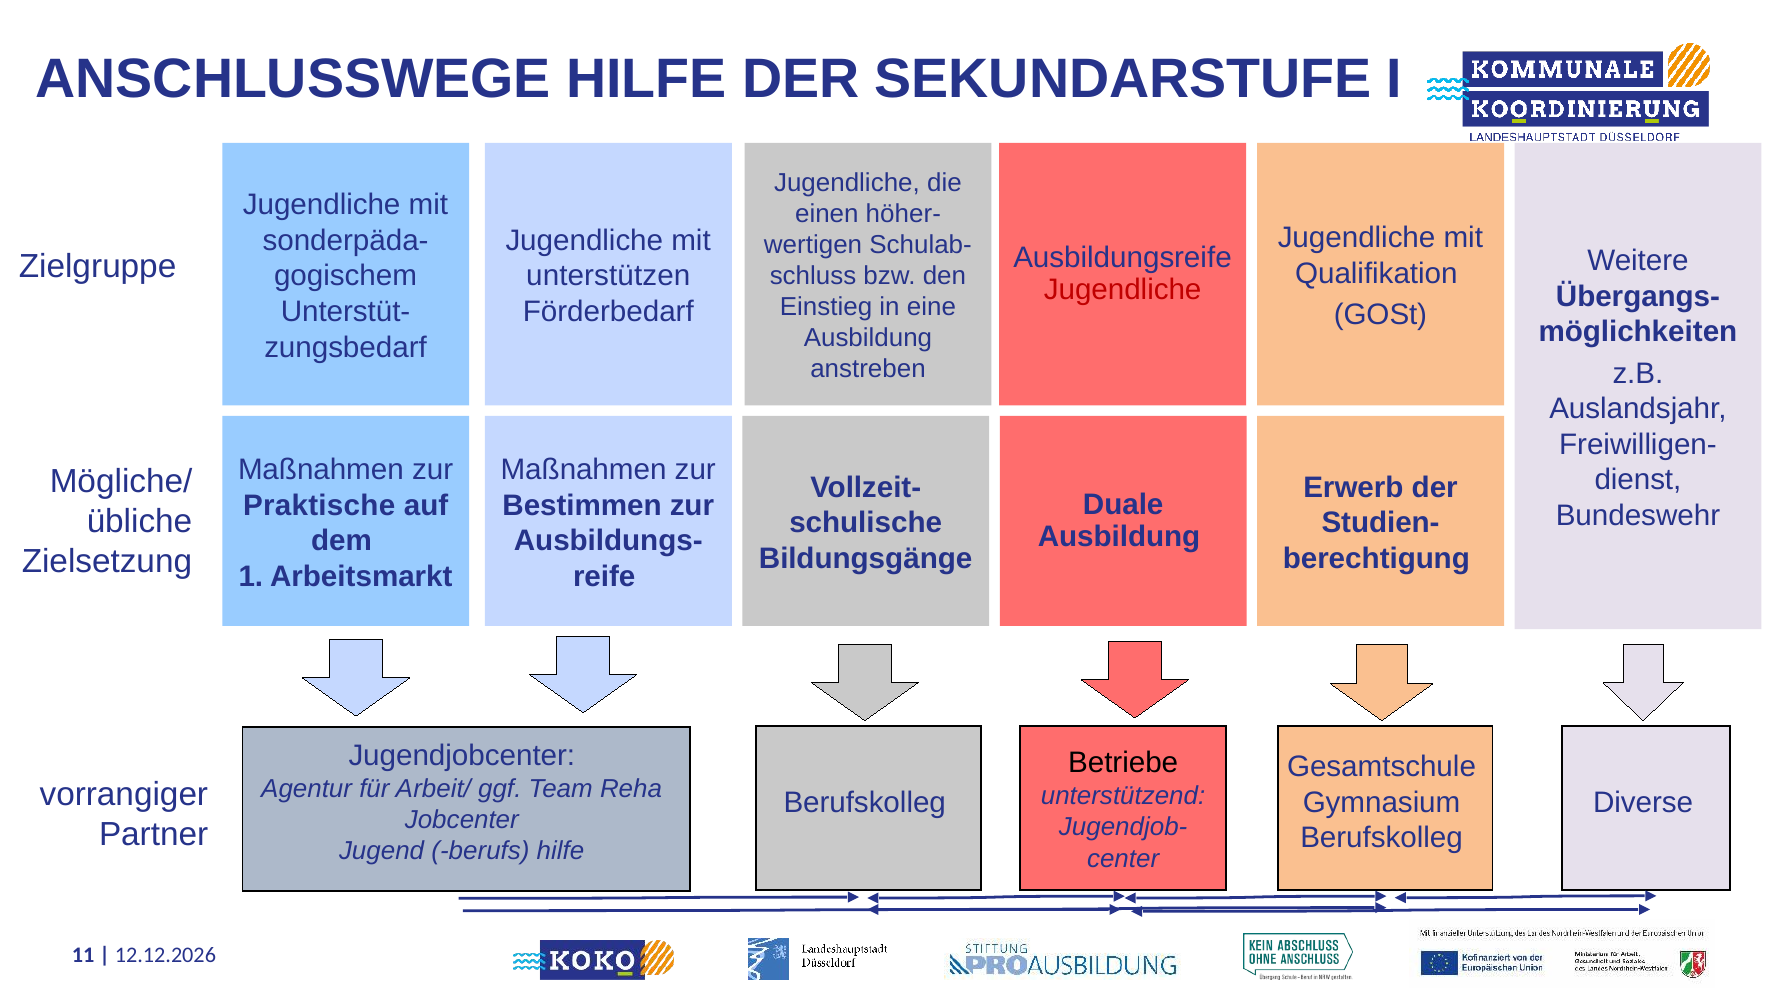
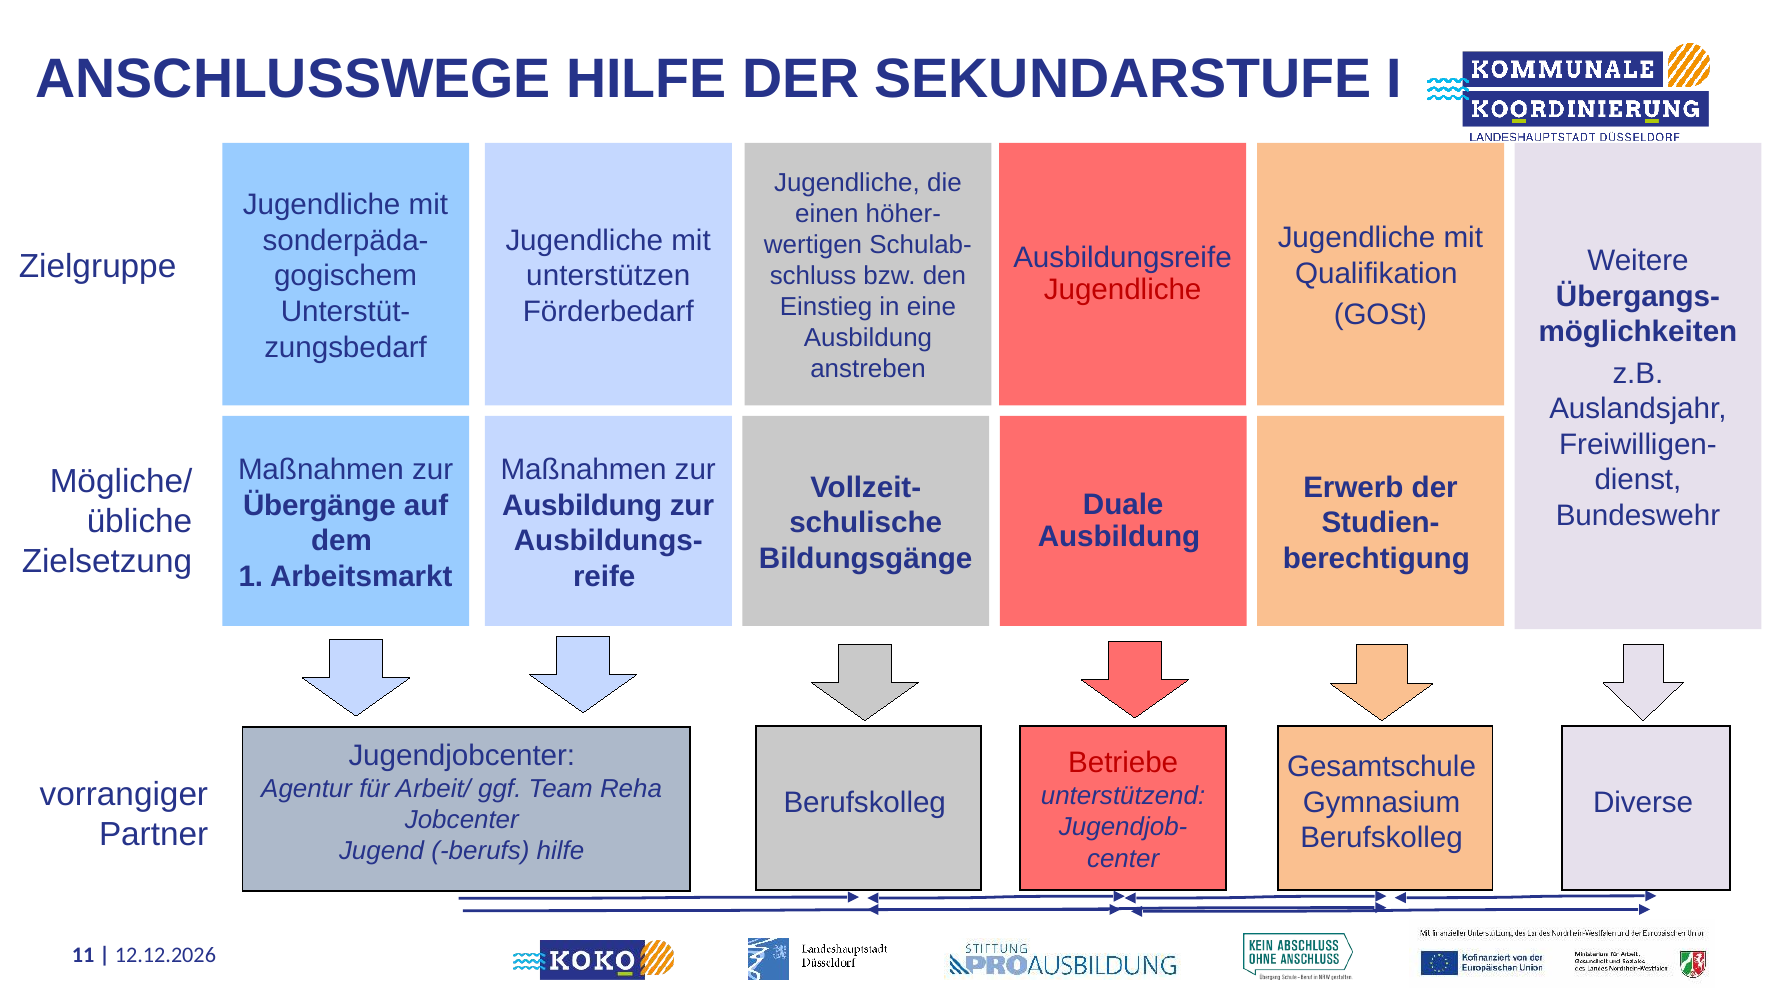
Praktische: Praktische -> Übergänge (319, 506)
Bestimmen: Bestimmen -> Ausbildung (582, 506)
Betriebe colour: black -> red (1123, 764)
